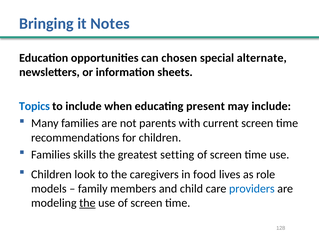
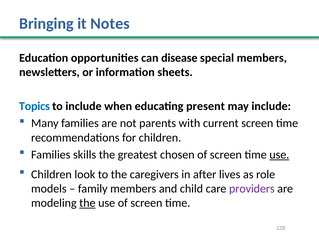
chosen: chosen -> disease (179, 58)
special alternate: alternate -> members (262, 58)
setting: setting -> chosen (177, 155)
use underline: none -> present (279, 155)
food: food -> after (205, 174)
providers colour: blue -> purple (252, 189)
